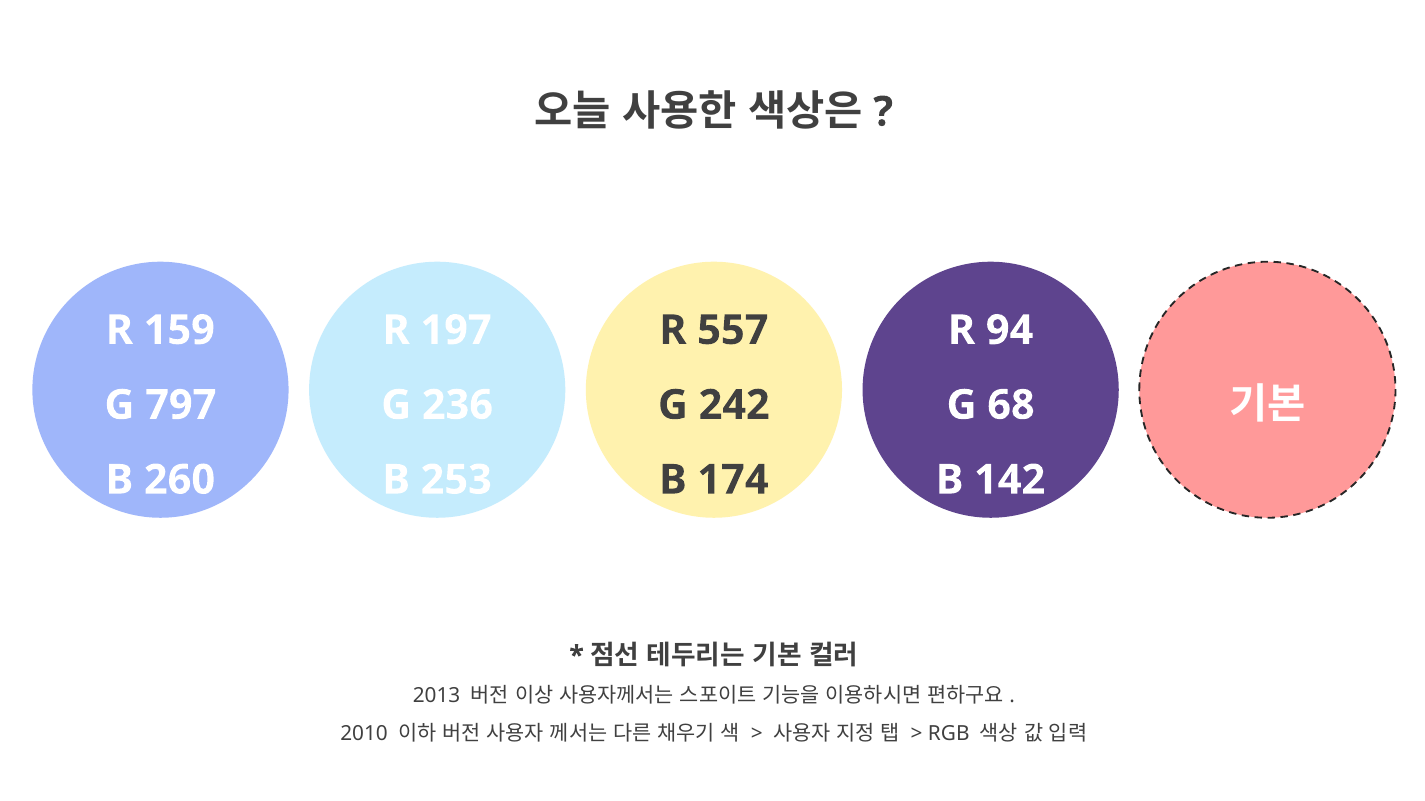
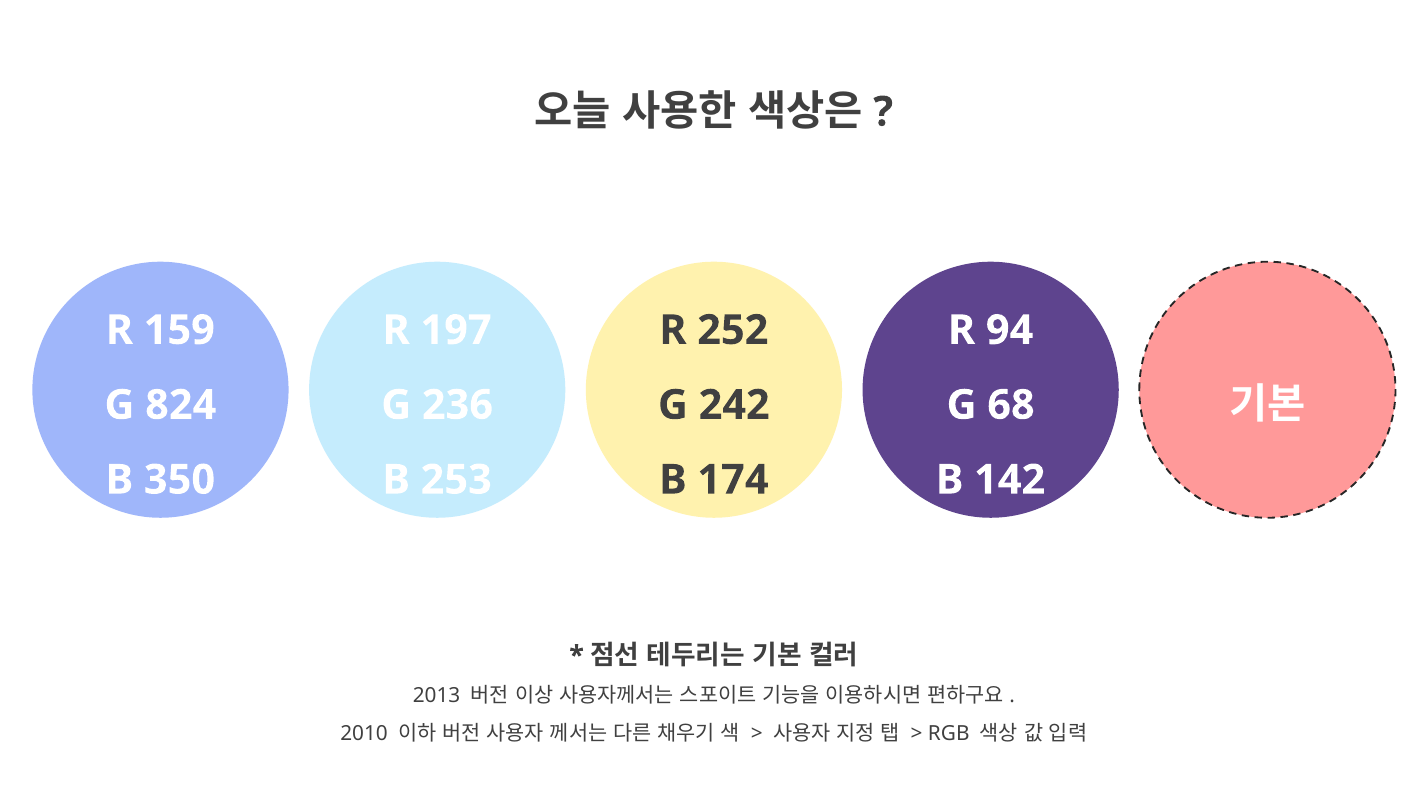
557: 557 -> 252 (733, 331)
797: 797 -> 824 (181, 405)
260: 260 -> 350 (180, 480)
